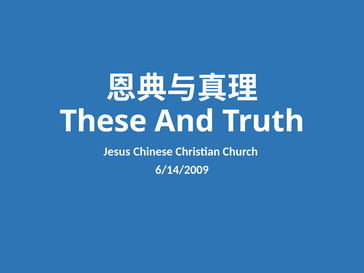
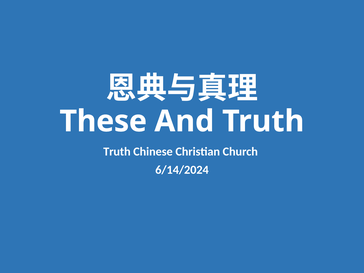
Jesus: Jesus -> Truth (117, 152)
6/14/2009: 6/14/2009 -> 6/14/2024 (182, 170)
